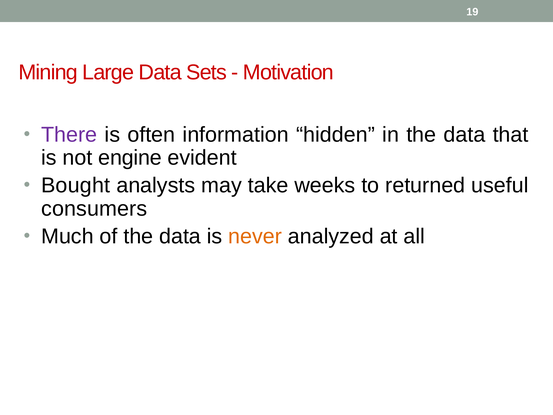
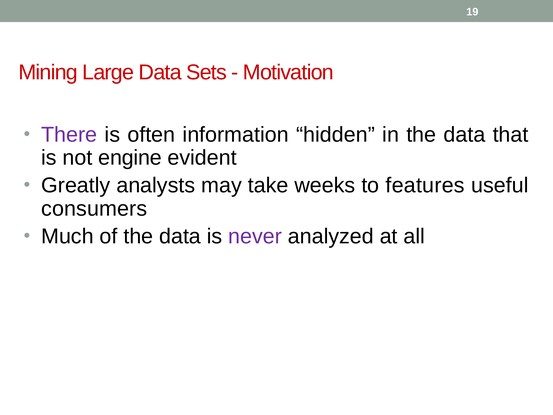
Bought: Bought -> Greatly (76, 185)
returned: returned -> features (425, 185)
never colour: orange -> purple (255, 236)
